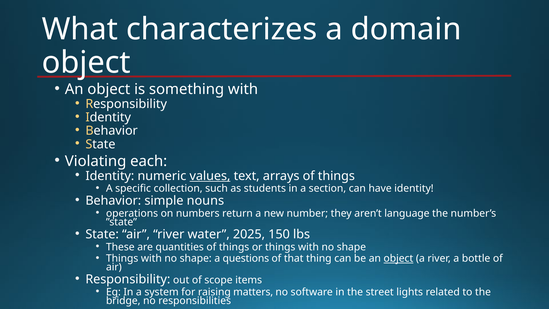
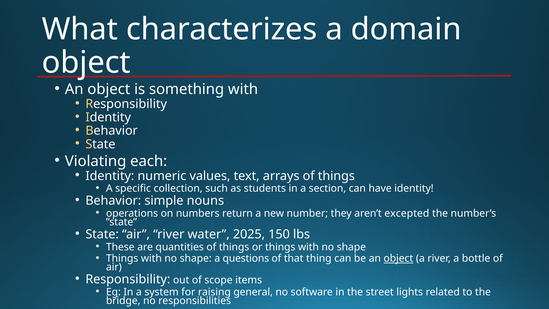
values underline: present -> none (210, 176)
language: language -> excepted (407, 213)
matters: matters -> general (253, 292)
